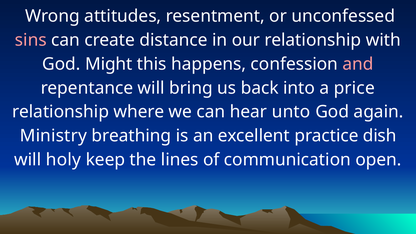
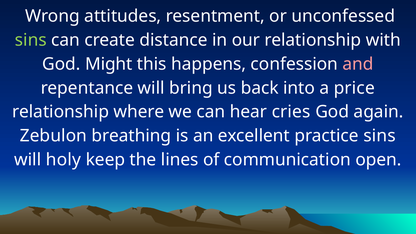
sins colour: pink -> light green (31, 40)
unto: unto -> cries (291, 112)
Ministry: Ministry -> Zebulon (53, 136)
practice dish: dish -> sins (379, 136)
